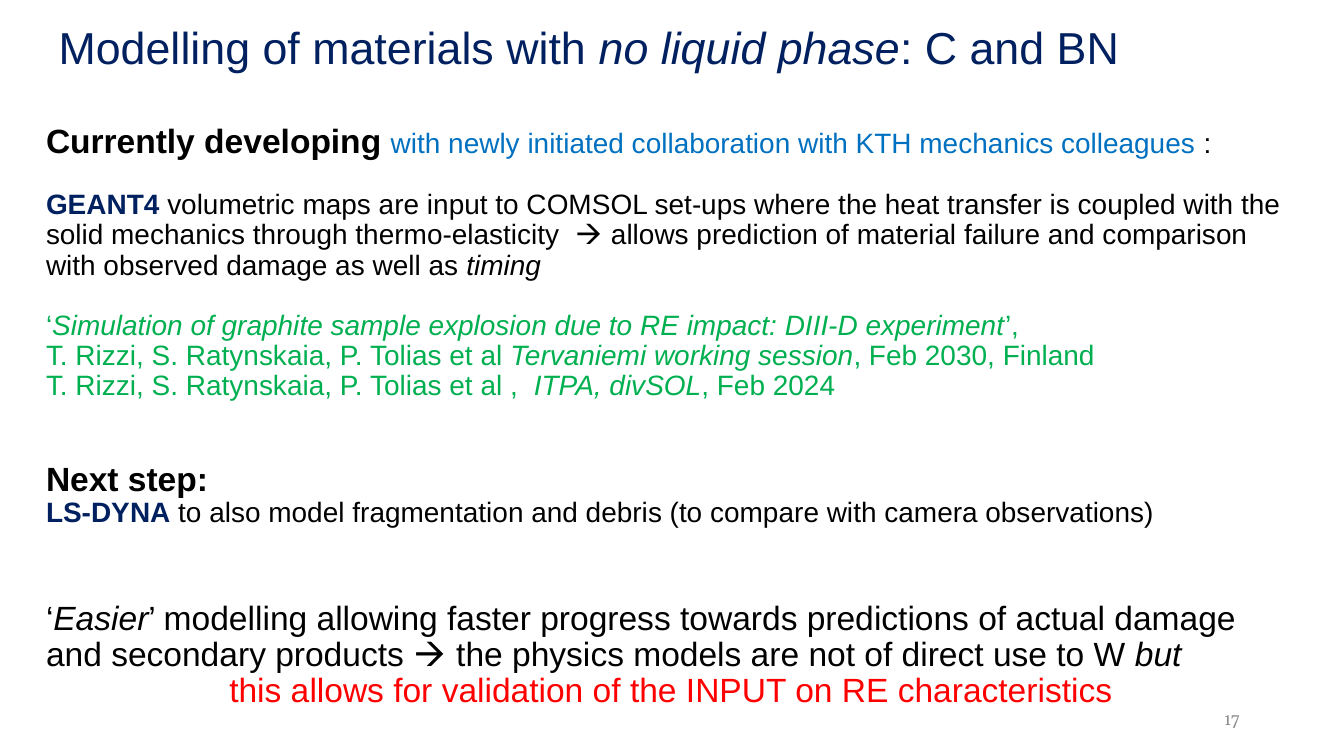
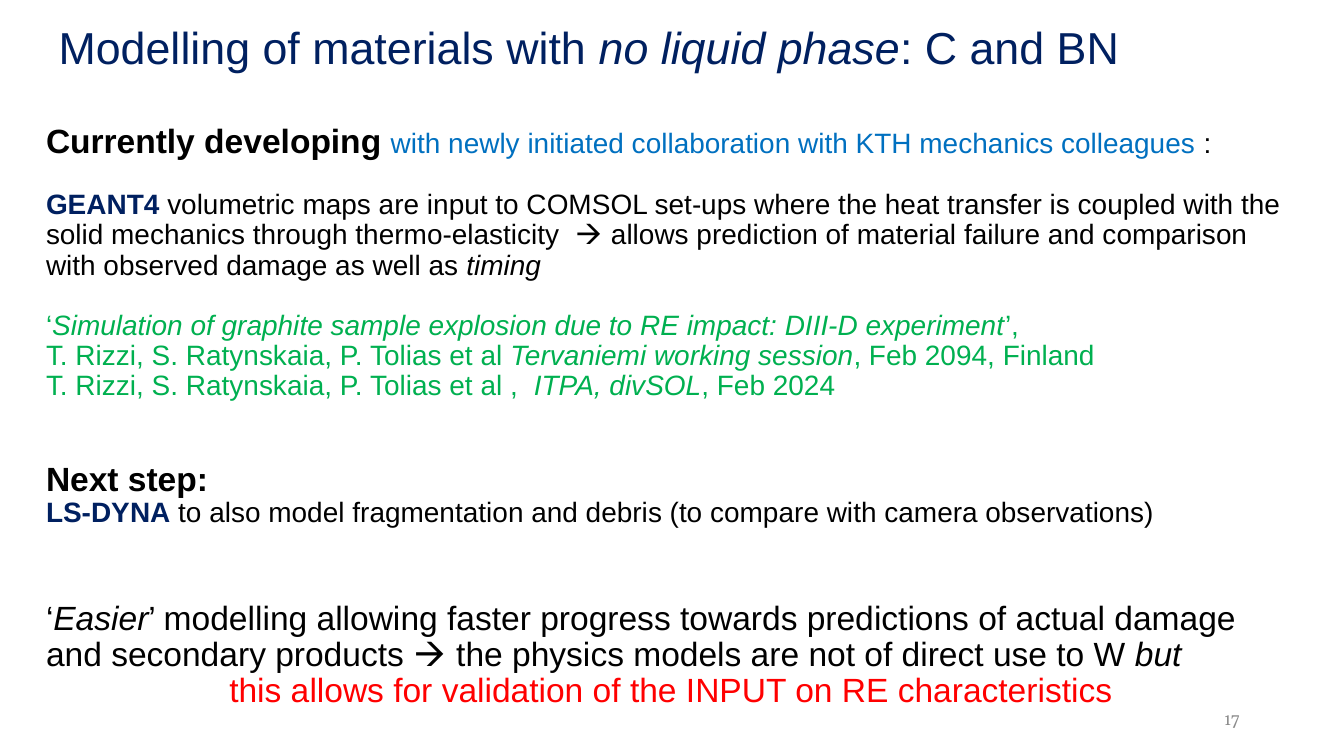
2030: 2030 -> 2094 (960, 356)
